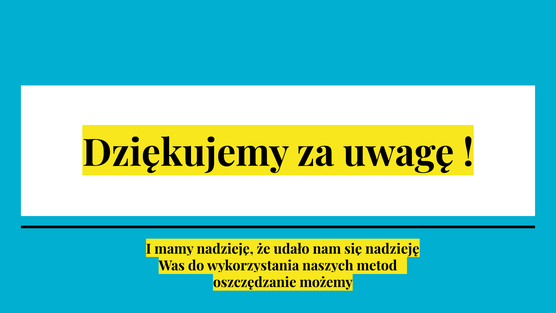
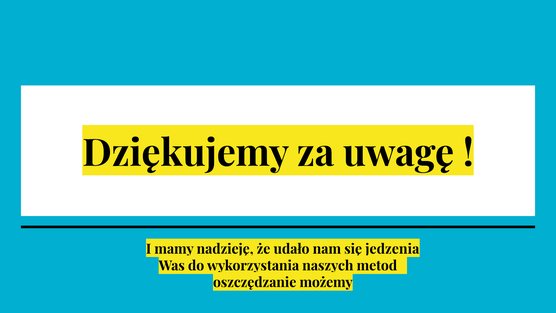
nadzieję: nadzieję -> jedzenia (392, 249)
